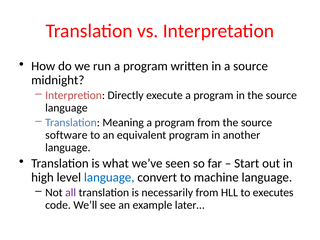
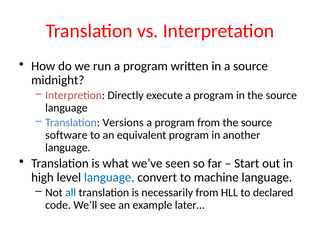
Meaning: Meaning -> Versions (123, 123)
all colour: purple -> blue (71, 193)
executes: executes -> declared (273, 193)
